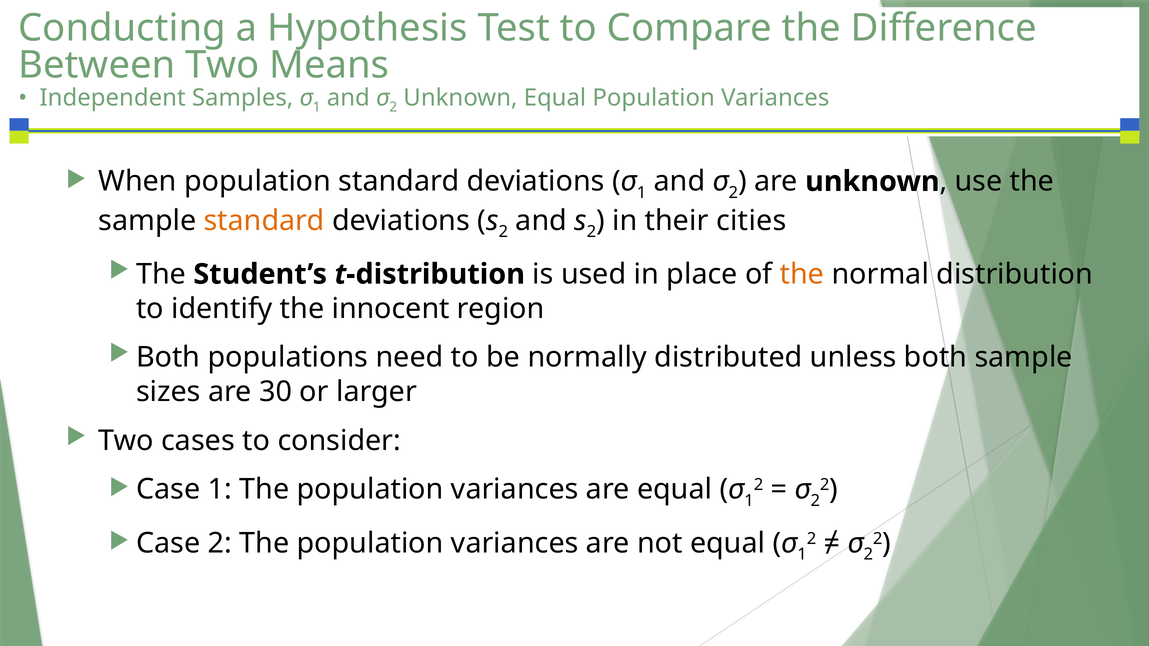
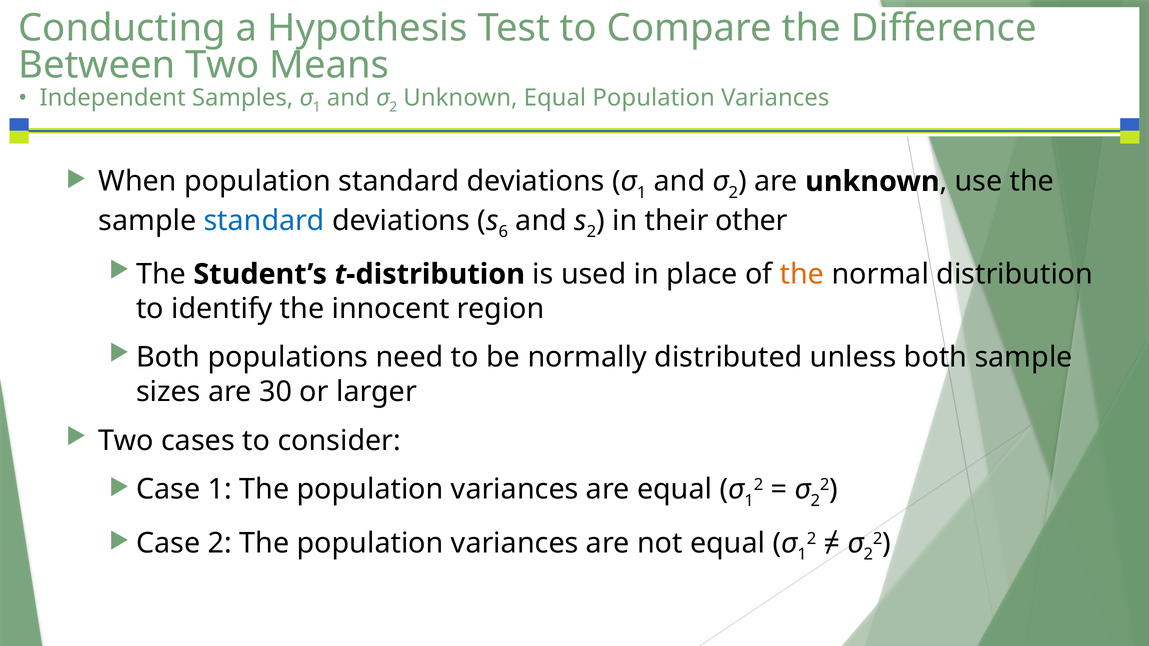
standard colour: orange -> blue (264, 221)
2: 2 -> 6 (503, 232)
cities: cities -> other (752, 221)
